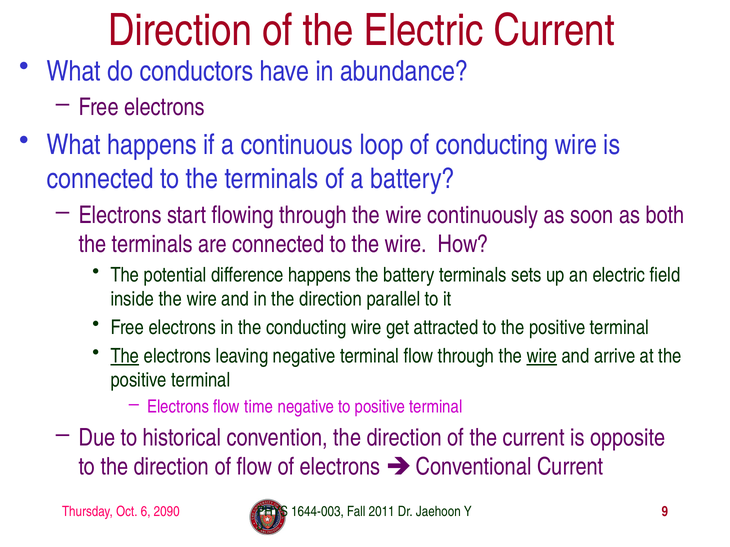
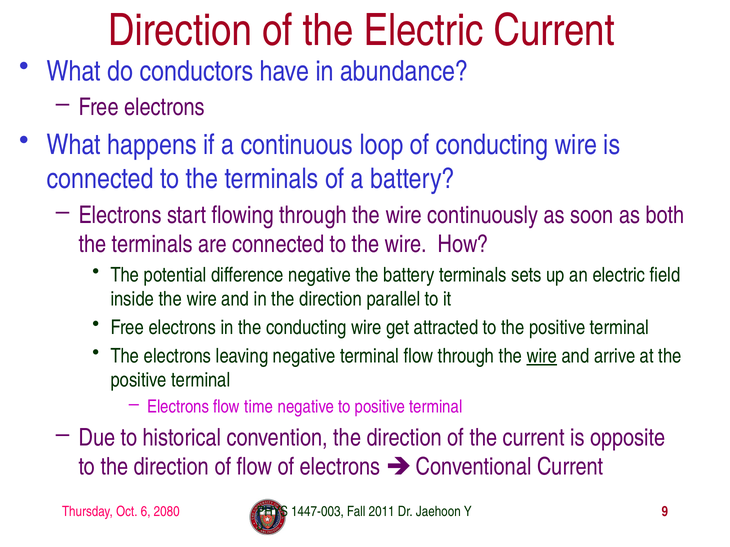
difference happens: happens -> negative (320, 275)
The underline: present -> none (125, 356)
2090: 2090 -> 2080 (167, 512)
1644-003: 1644-003 -> 1447-003 (317, 512)
